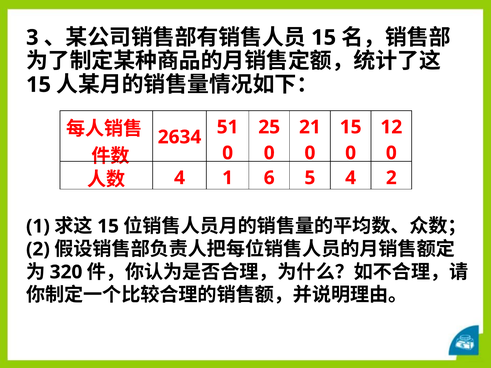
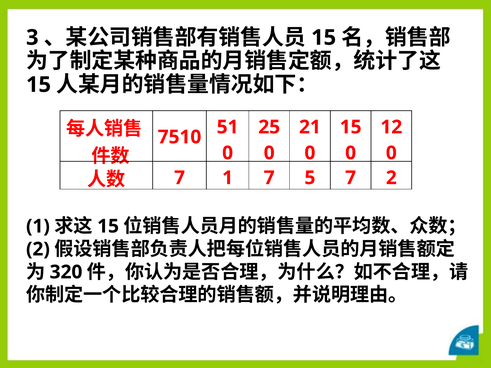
2634: 2634 -> 7510 (180, 137)
4: 4 -> 7 (180, 178)
1 6: 6 -> 7 (269, 178)
5 4: 4 -> 7 (351, 178)
